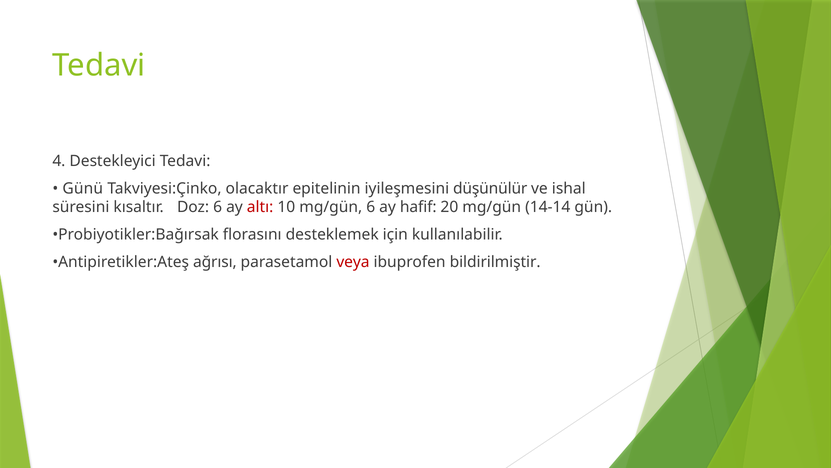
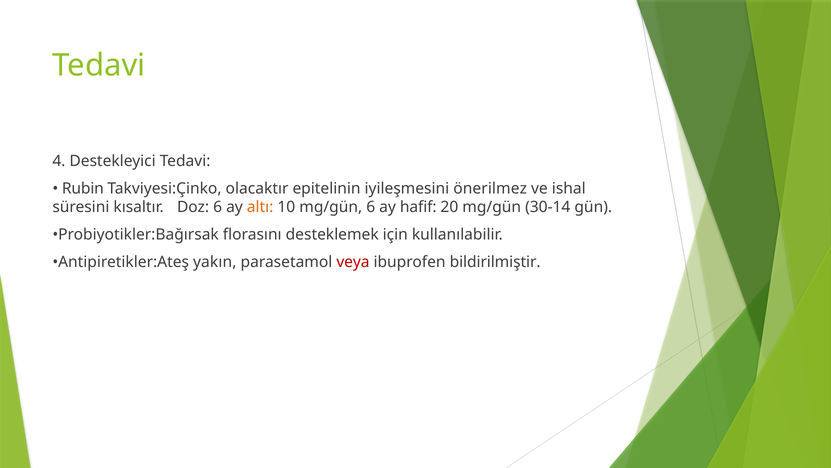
Günü: Günü -> Rubin (83, 188)
düşünülür: düşünülür -> önerilmez (490, 188)
altı colour: red -> orange (260, 207)
14-14: 14-14 -> 30-14 (548, 207)
ağrısı: ağrısı -> yakın (215, 262)
